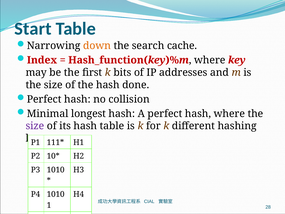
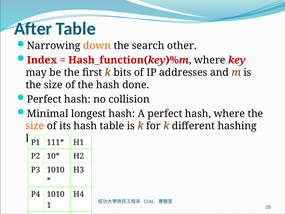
Start: Start -> After (33, 29)
cache: cache -> other (182, 46)
size colour: purple -> orange (35, 126)
